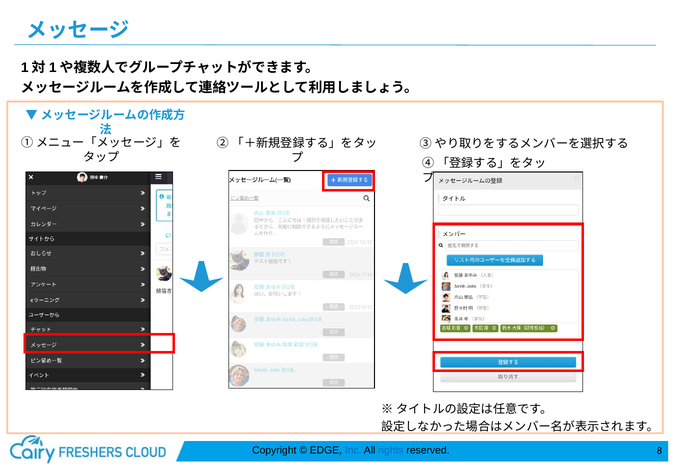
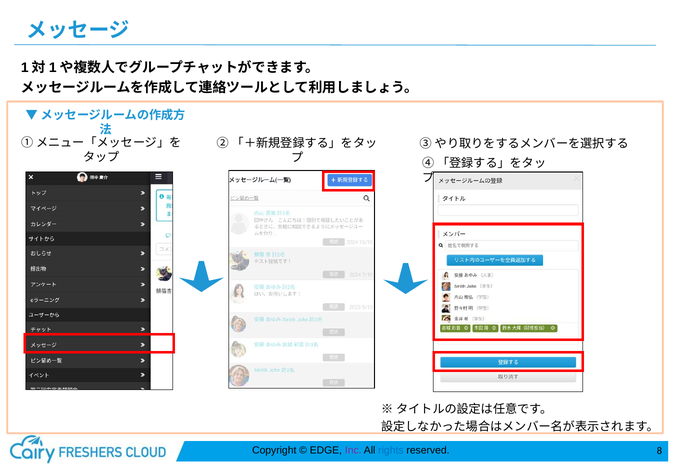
Inc colour: blue -> purple (353, 451)
